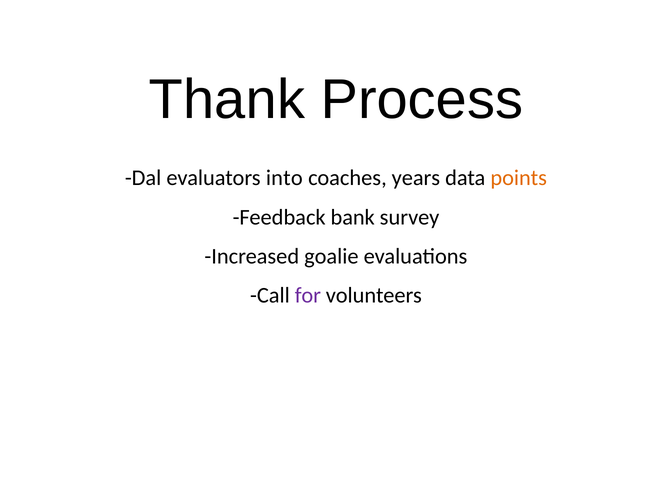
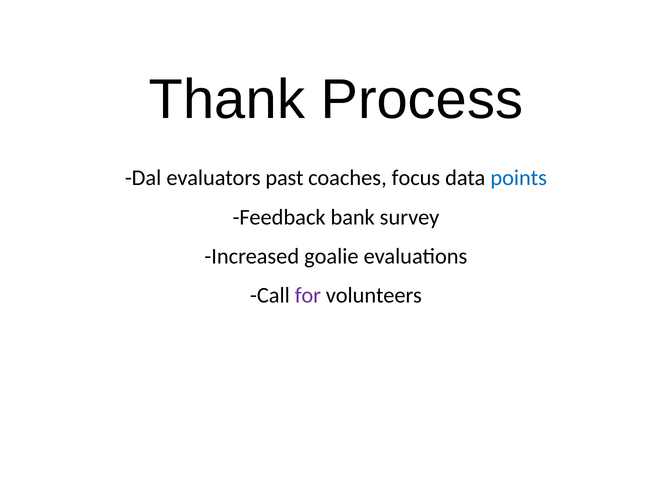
into: into -> past (285, 178)
years: years -> focus (416, 178)
points colour: orange -> blue (519, 178)
